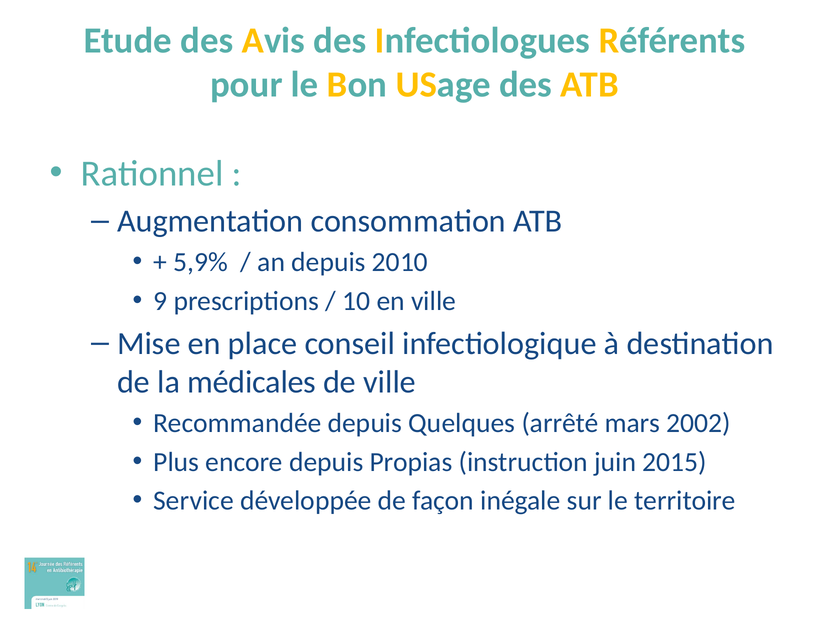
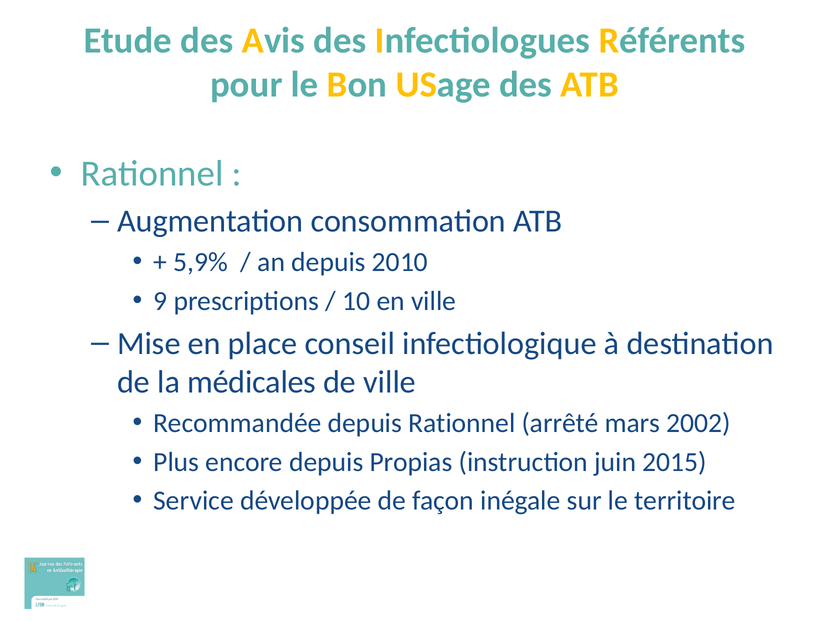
depuis Quelques: Quelques -> Rationnel (462, 424)
